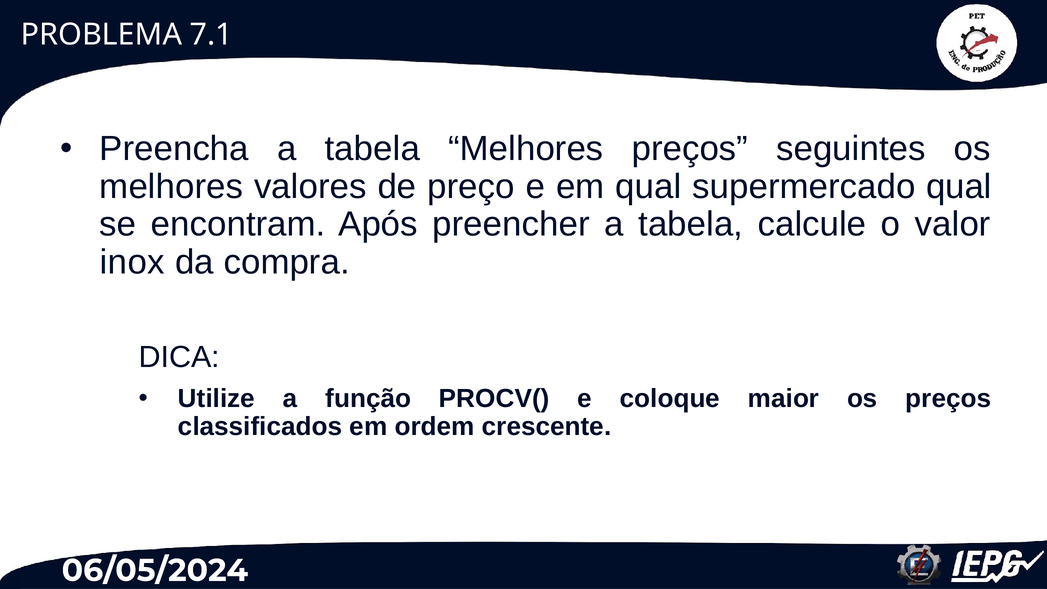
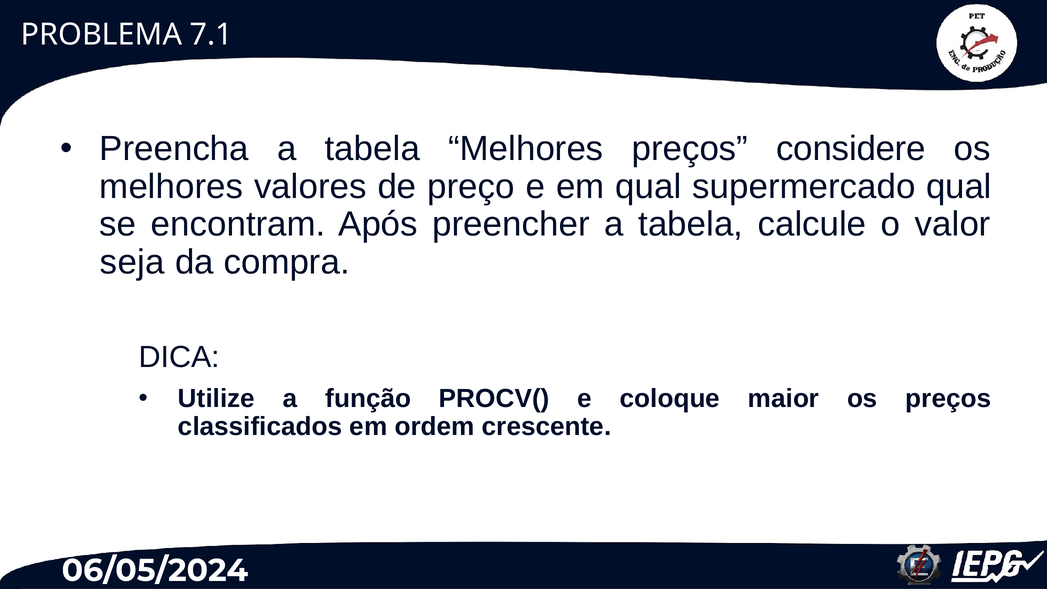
seguintes: seguintes -> considere (851, 149)
inox: inox -> seja (132, 262)
